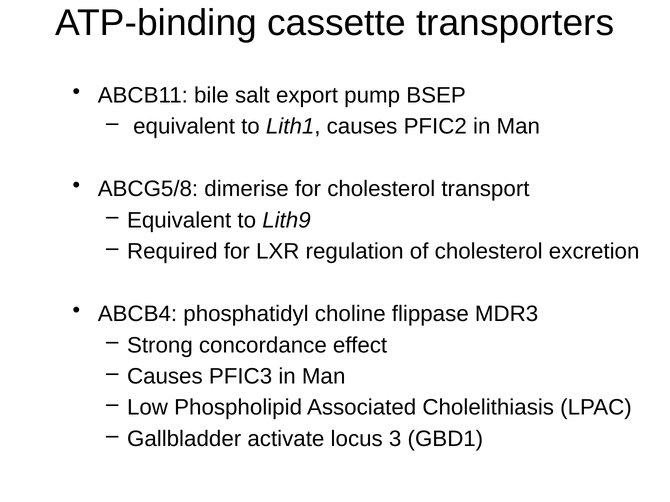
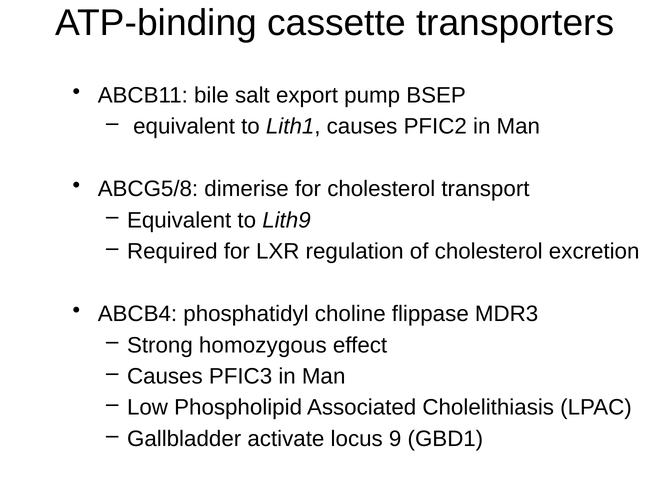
concordance: concordance -> homozygous (263, 346)
3: 3 -> 9 (395, 439)
